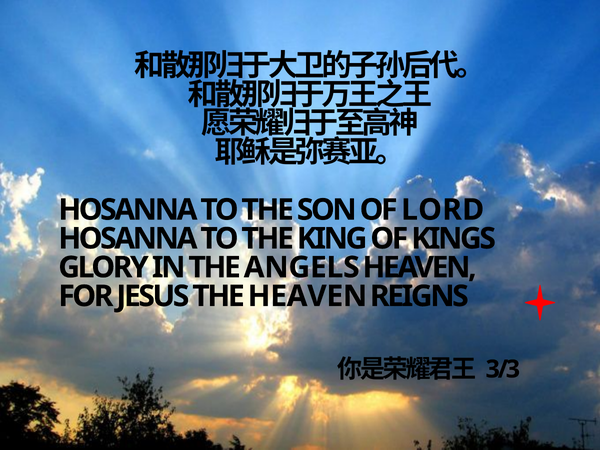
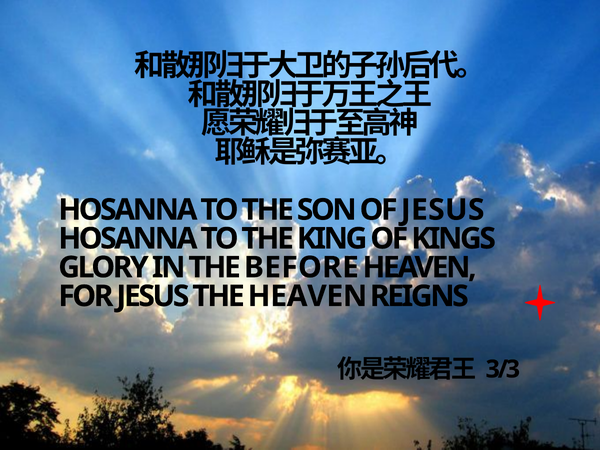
OF LORD: LORD -> JESUS (443, 210)
ANGELS: ANGELS -> BEFORE (301, 267)
